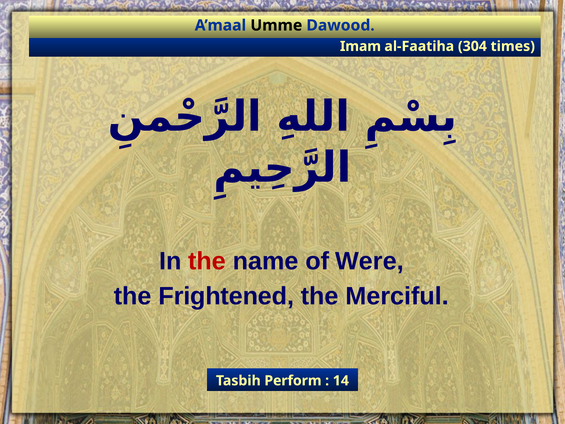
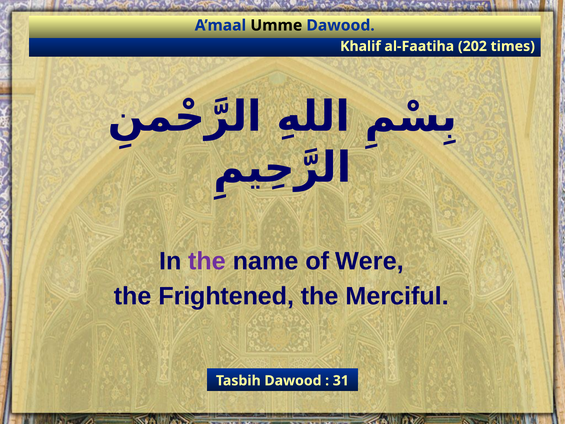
Imam: Imam -> Khalif (360, 46)
304: 304 -> 202 (472, 46)
the colour: red -> purple (207, 261)
Tasbih Perform: Perform -> Dawood (293, 380)
14: 14 -> 31 (341, 380)
